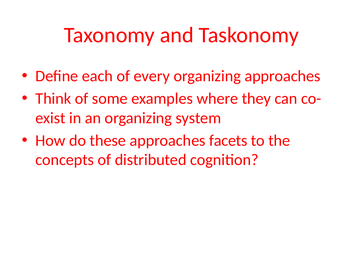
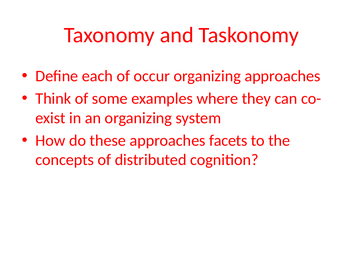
every: every -> occur (152, 76)
